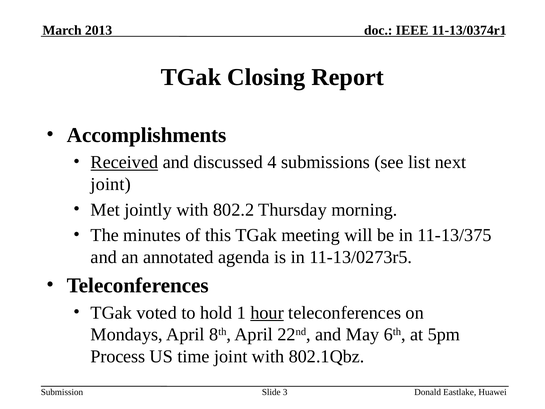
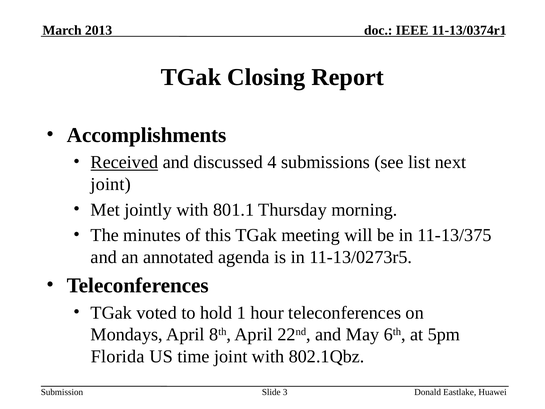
802.2: 802.2 -> 801.1 (234, 210)
hour underline: present -> none (267, 313)
Process: Process -> Florida (118, 356)
